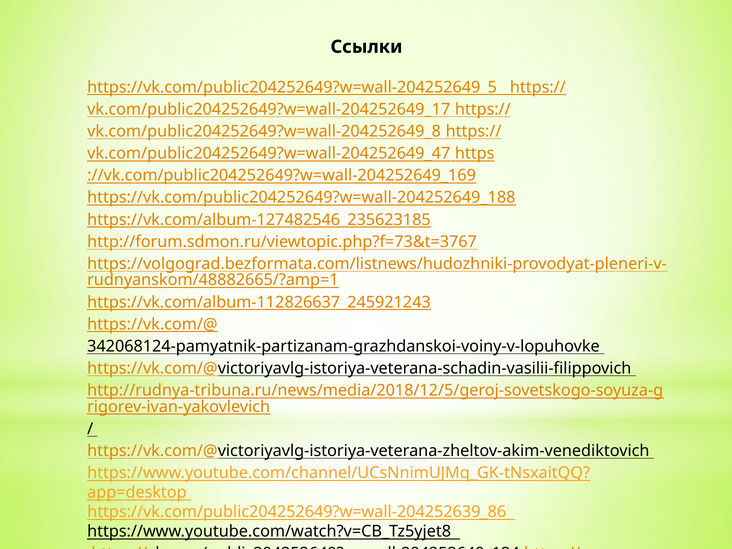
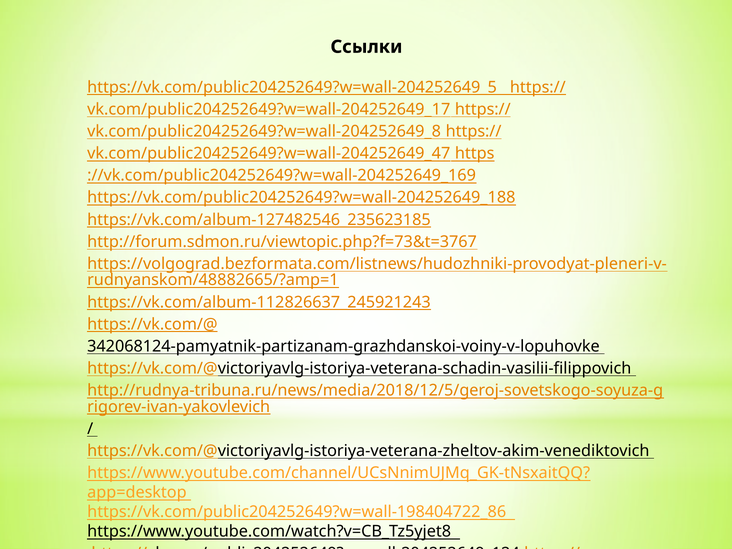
https://vk.com/public204252649?w=wall-204252639_86: https://vk.com/public204252649?w=wall-204252639_86 -> https://vk.com/public204252649?w=wall-198404722_86 (297, 512)
